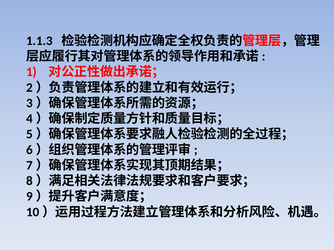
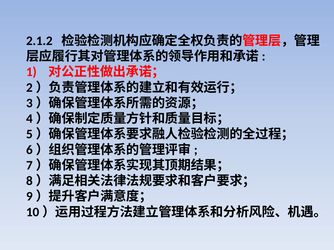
1.1.3: 1.1.3 -> 2.1.2 (39, 41)
